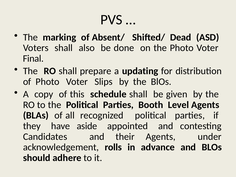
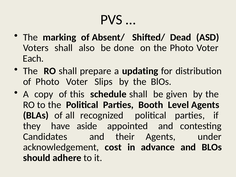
Final: Final -> Each (33, 59)
rolls: rolls -> cost (113, 147)
